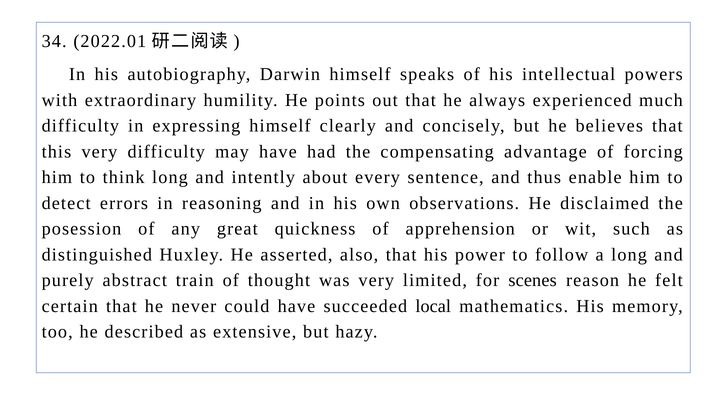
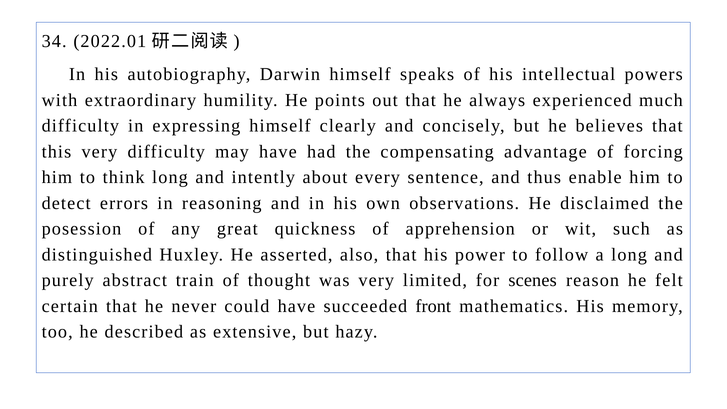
local: local -> front (433, 306)
